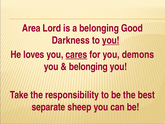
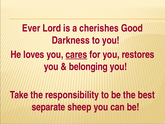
Area: Area -> Ever (31, 28)
a belonging: belonging -> cherishes (99, 28)
you underline: present -> none (111, 40)
demons: demons -> restores (138, 54)
